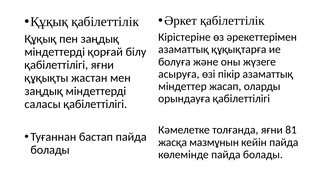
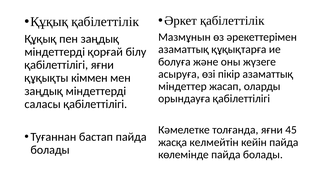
Кірістеріне: Кірістеріне -> Мазмұнын (184, 37)
жастан: жастан -> кіммен (89, 78)
81: 81 -> 45 (291, 130)
мазмұнын: мазмұнын -> келмейтін (214, 142)
